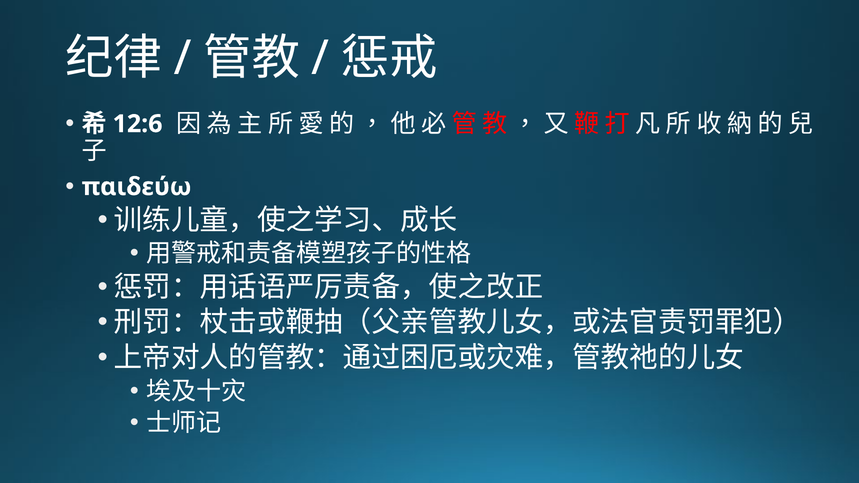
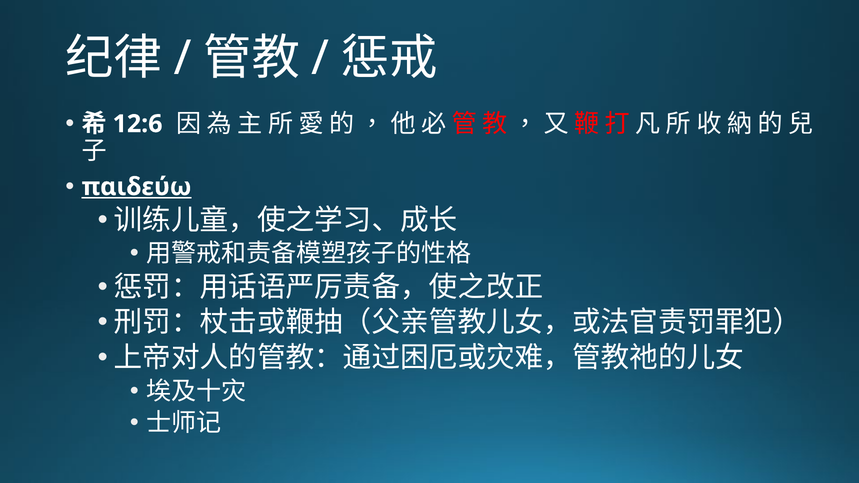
παιδεύω underline: none -> present (137, 187)
